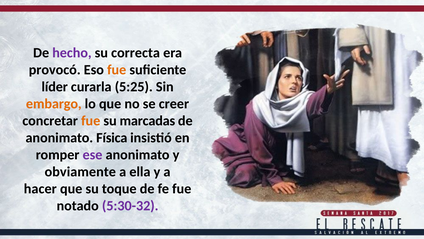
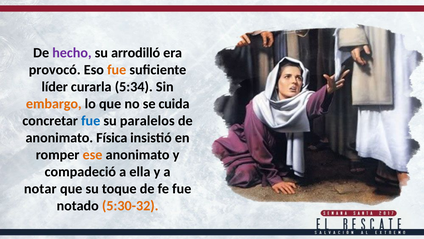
correcta: correcta -> arrodilló (136, 53)
5:25: 5:25 -> 5:34 (134, 87)
creer: creer -> cuida (174, 104)
fue colour: orange -> blue (91, 120)
marcadas: marcadas -> paralelos (147, 120)
ese colour: purple -> orange (93, 154)
obviamente: obviamente -> compadeció (80, 171)
hacer: hacer -> notar (40, 188)
5:30-32 colour: purple -> orange (130, 205)
